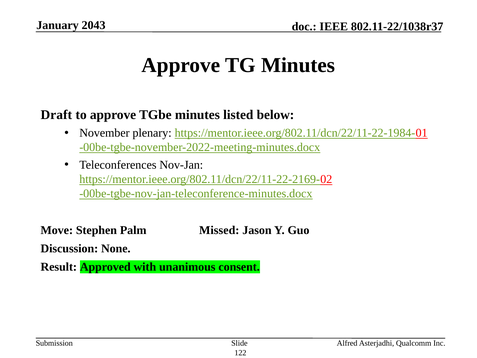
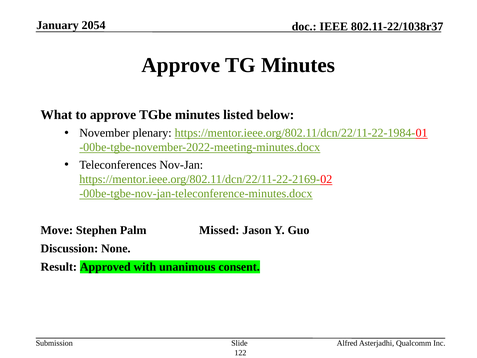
2043: 2043 -> 2054 (94, 25)
Draft: Draft -> What (56, 115)
